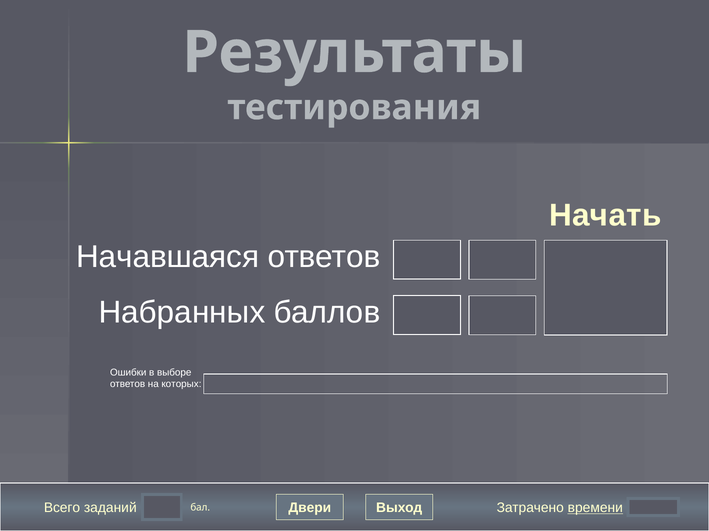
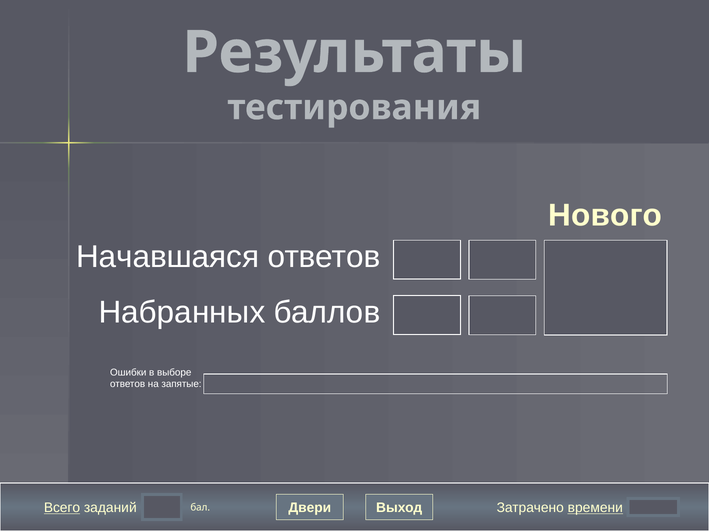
Начать: Начать -> Нового (605, 216)
которых: которых -> запятые (181, 385)
Всего underline: none -> present (62, 509)
